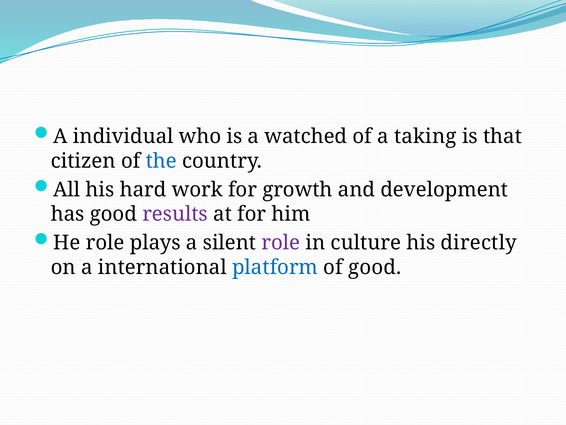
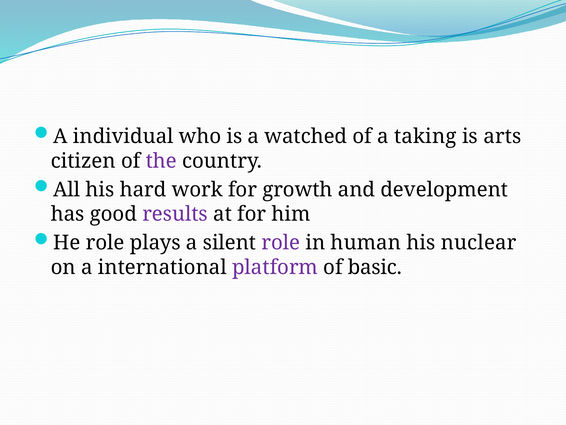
that: that -> arts (502, 136)
the colour: blue -> purple (161, 161)
culture: culture -> human (366, 242)
directly: directly -> nuclear (479, 242)
platform colour: blue -> purple (275, 267)
of good: good -> basic (375, 267)
